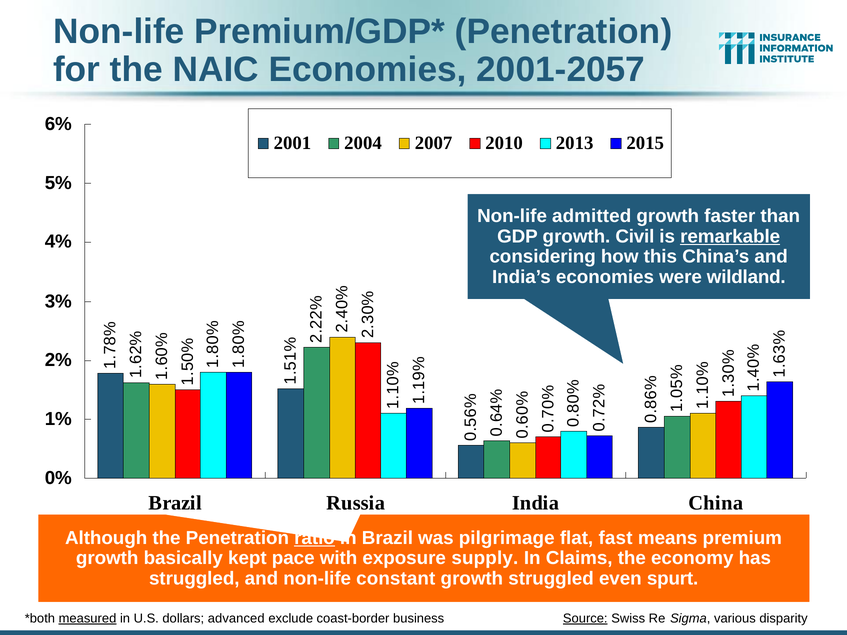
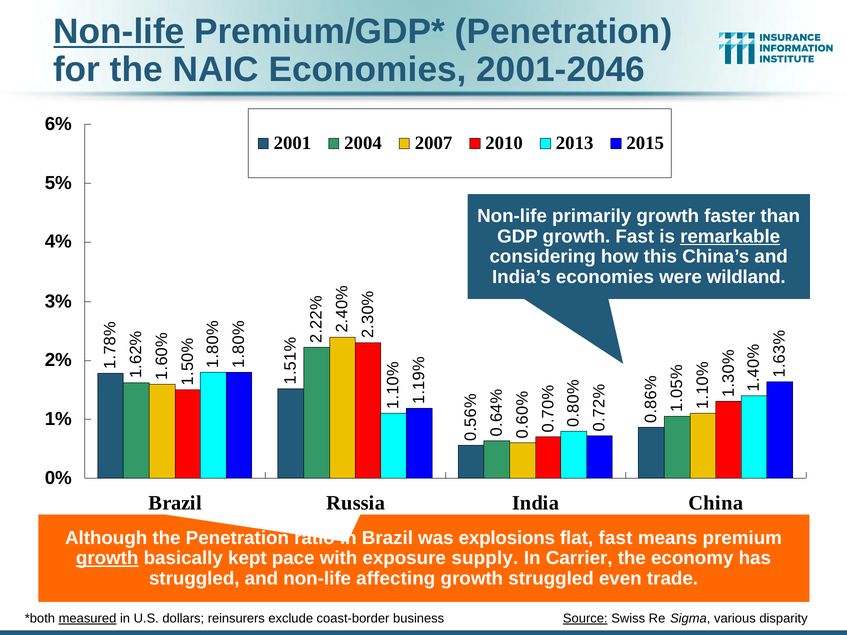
Non-life underline: none -> present (119, 32)
2001-2057: 2001-2057 -> 2001-2046 (561, 70)
admitted: admitted -> primarily (592, 216)
growth Civil: Civil -> Fast (635, 236)
ratio underline: present -> none (314, 538)
pilgrimage: pilgrimage -> explosions (507, 538)
growth underline: none -> present (107, 558)
Claims: Claims -> Carrier (579, 558)
constant: constant -> affecting (396, 579)
spurt: spurt -> trade (673, 579)
advanced: advanced -> reinsurers (236, 619)
